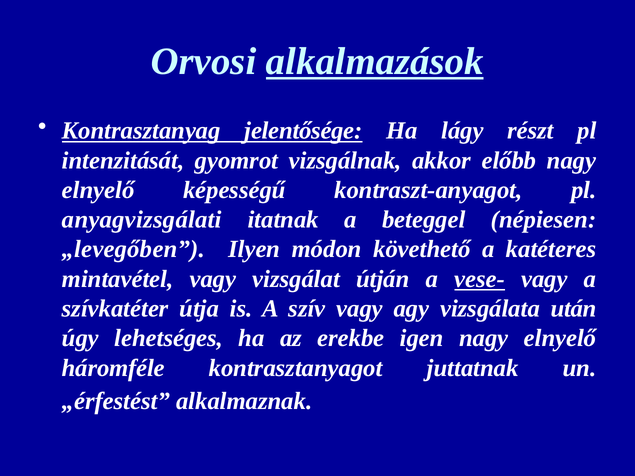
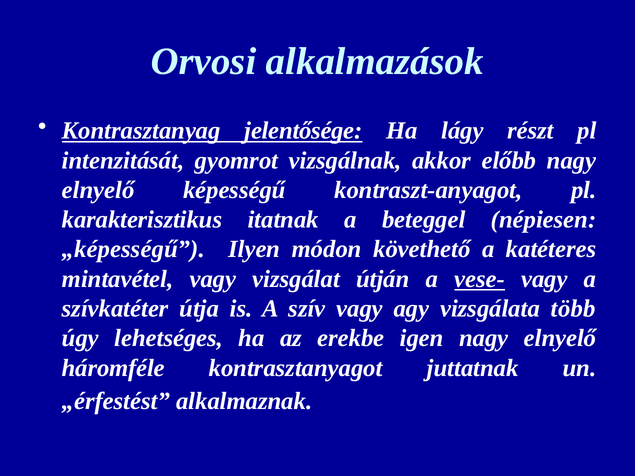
alkalmazások underline: present -> none (375, 61)
anyagvizsgálati: anyagvizsgálati -> karakterisztikus (142, 220)
„levegőben: „levegőben -> „képességű (133, 249)
után: után -> több (573, 309)
